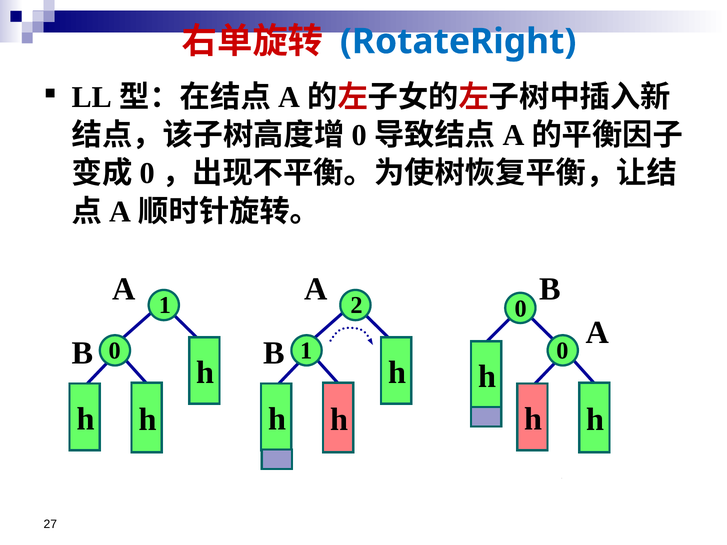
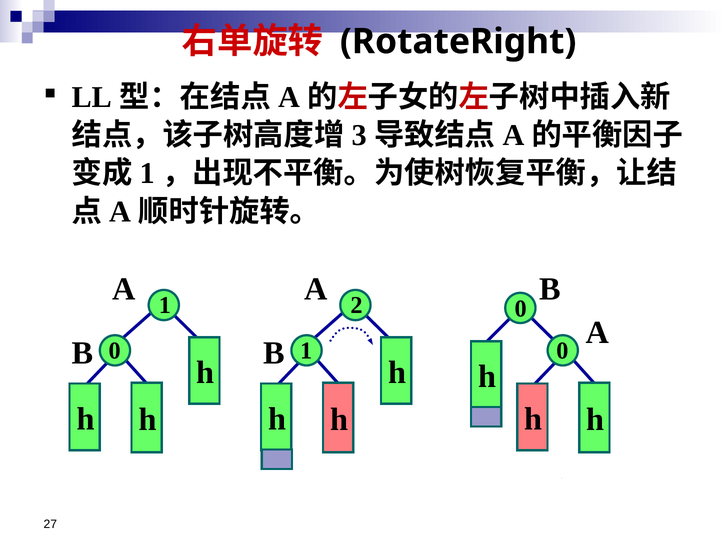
RotateRight colour: blue -> black (458, 42)
0: 0 -> 3 (359, 135)
0: 0 -> 1 (147, 173)
